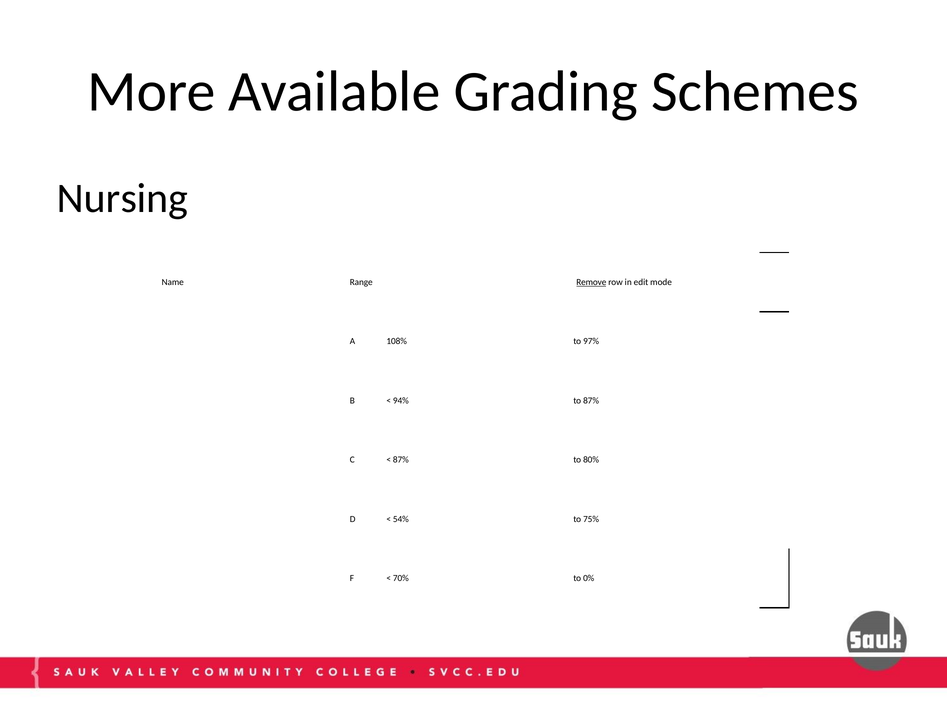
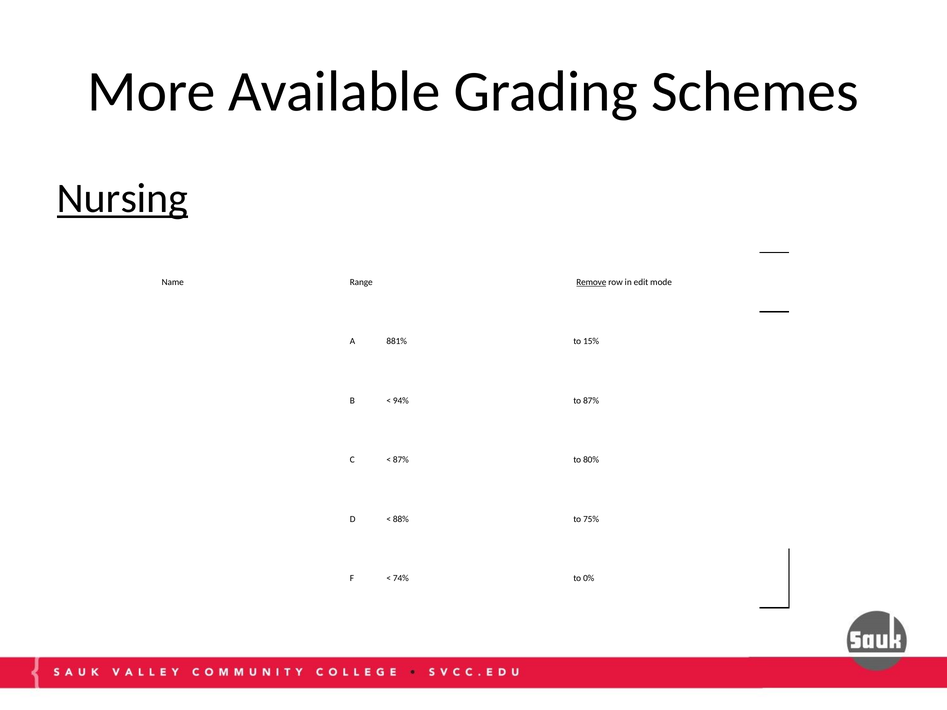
Nursing underline: none -> present (123, 199)
108%: 108% -> 881% (397, 342)
97%: 97% -> 15% (591, 342)
54%: 54% -> 88% (401, 519)
70%: 70% -> 74% (401, 578)
